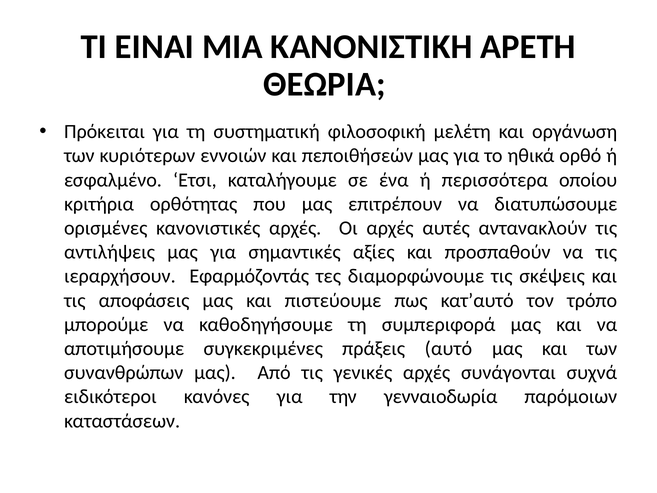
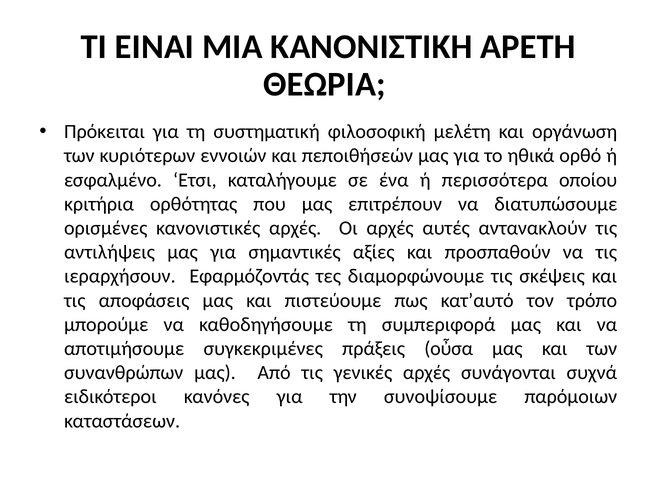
αυτό: αυτό -> οὖσα (449, 348)
γενναιοδωρία: γενναιοδωρία -> συνοψίσουμε (441, 397)
